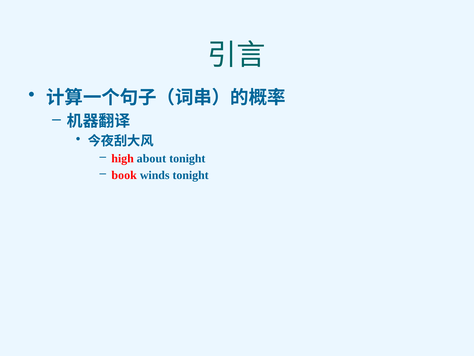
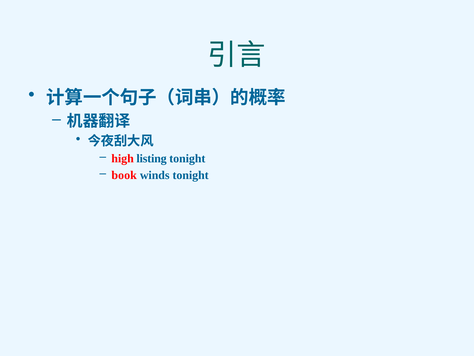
about: about -> listing (152, 158)
